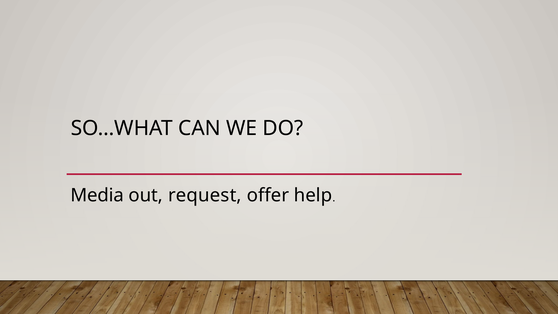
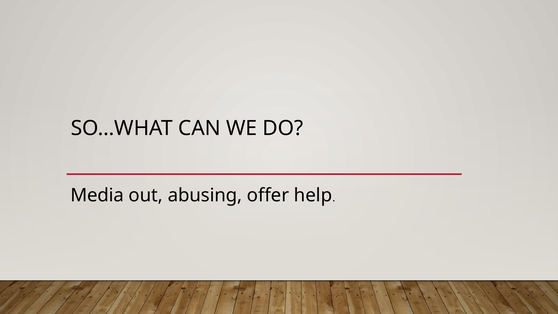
request: request -> abusing (205, 195)
